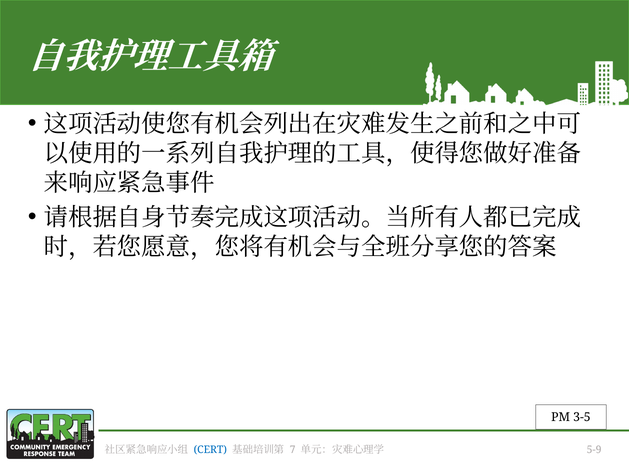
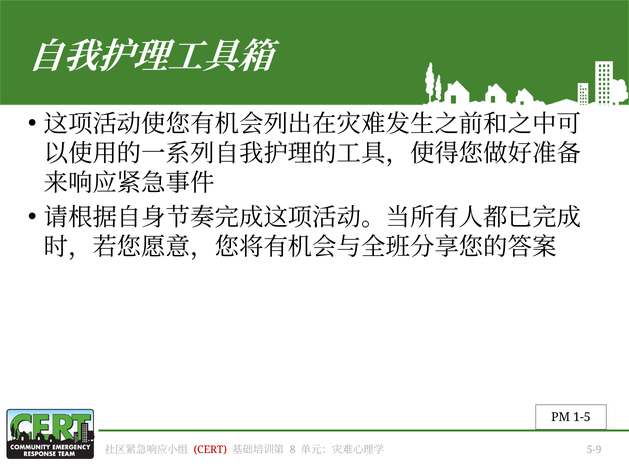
3-5: 3-5 -> 1-5 (582, 417)
CERT colour: blue -> red (210, 450)
7: 7 -> 8 (293, 450)
